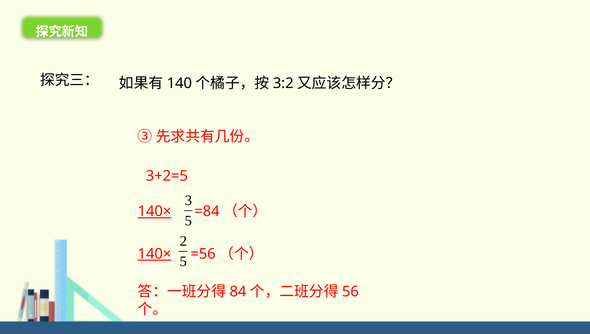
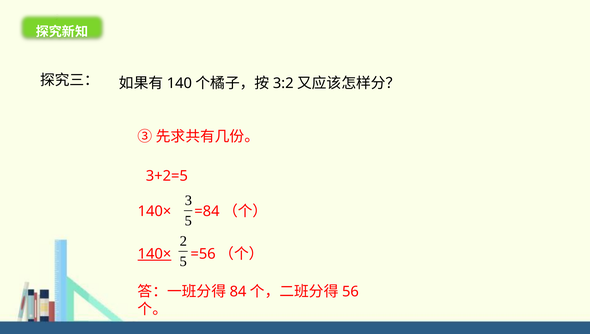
140× underline: present -> none (154, 212)
